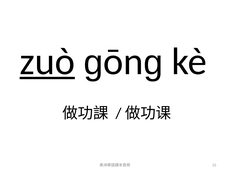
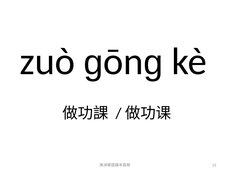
zuò underline: present -> none (47, 61)
